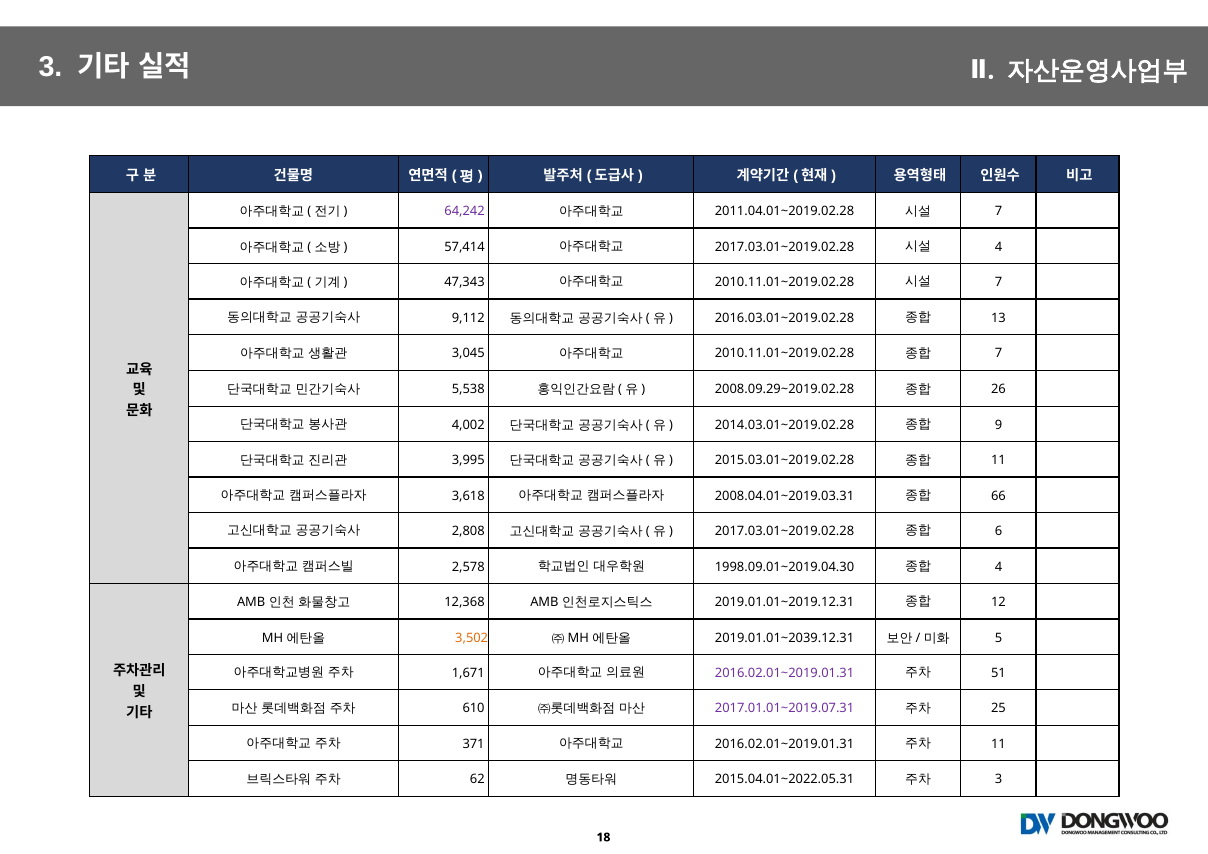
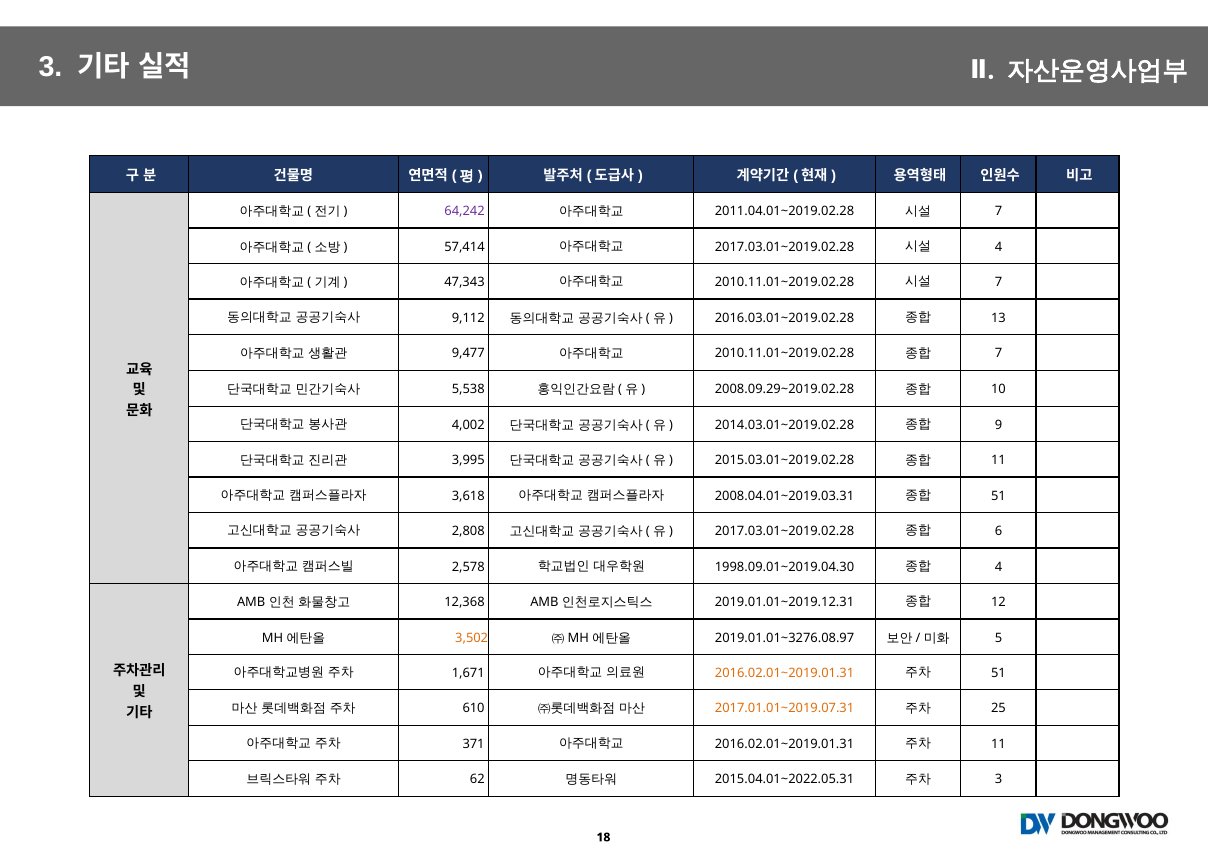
3,045: 3,045 -> 9,477 (468, 354)
26: 26 -> 10 (998, 390)
66: 66 -> 51 (998, 496)
2019.01.01~2039.12.31: 2019.01.01~2039.12.31 -> 2019.01.01~3276.08.97 (785, 638)
2016.02.01~2019.01.31 colour: purple -> orange (785, 673)
2017.01.01~2019.07.31 colour: purple -> orange (785, 709)
